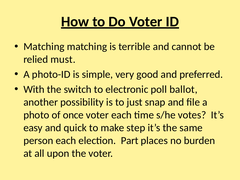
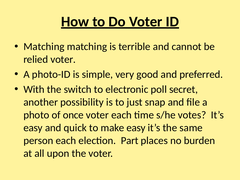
relied must: must -> voter (63, 59)
ballot: ballot -> secret (184, 89)
make step: step -> easy (136, 128)
